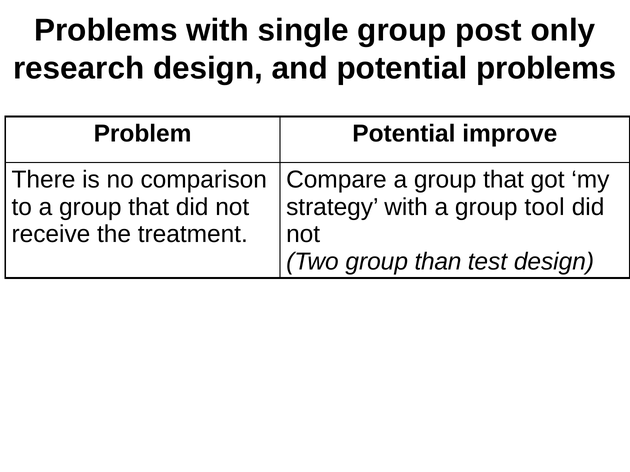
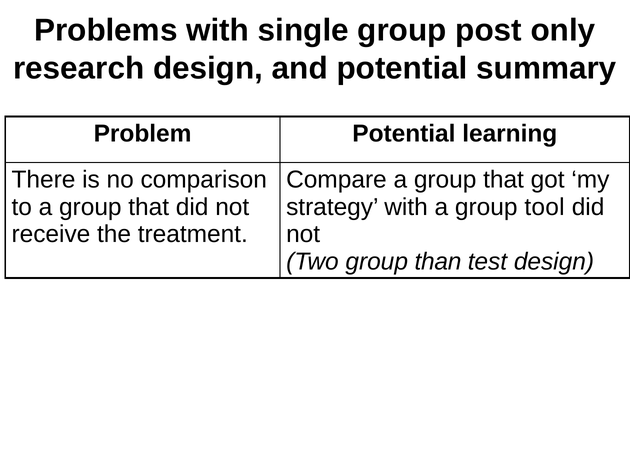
potential problems: problems -> summary (546, 68)
improve: improve -> learning (510, 134)
